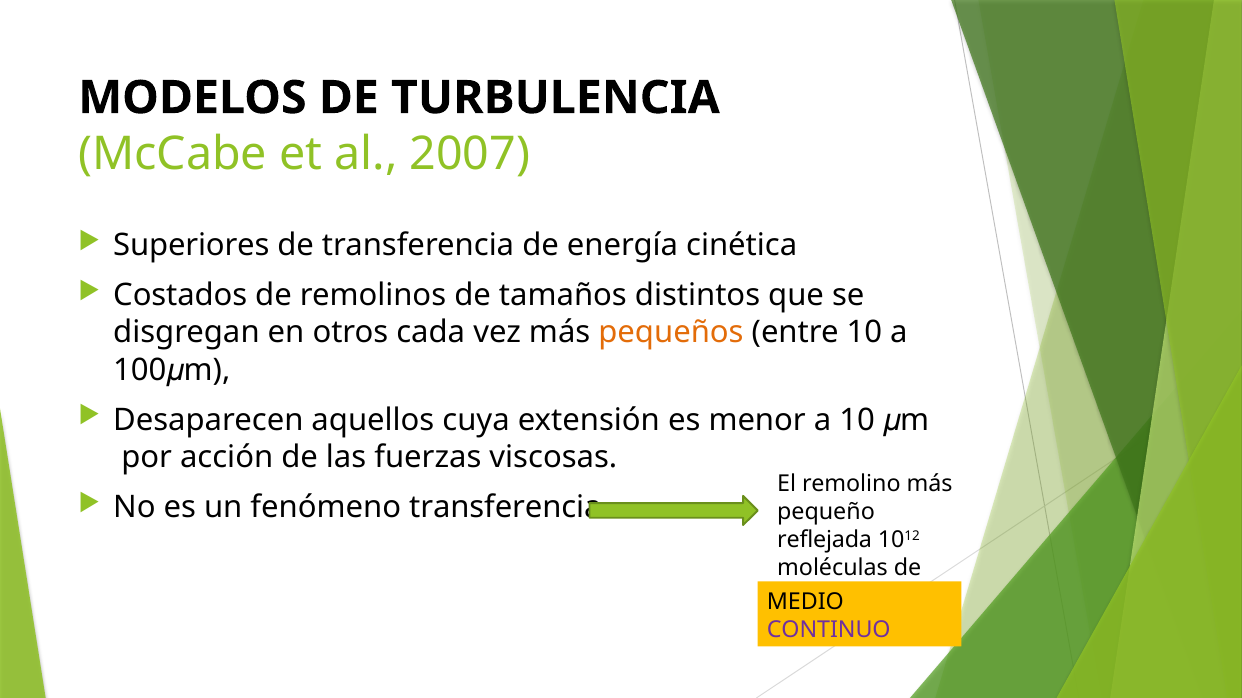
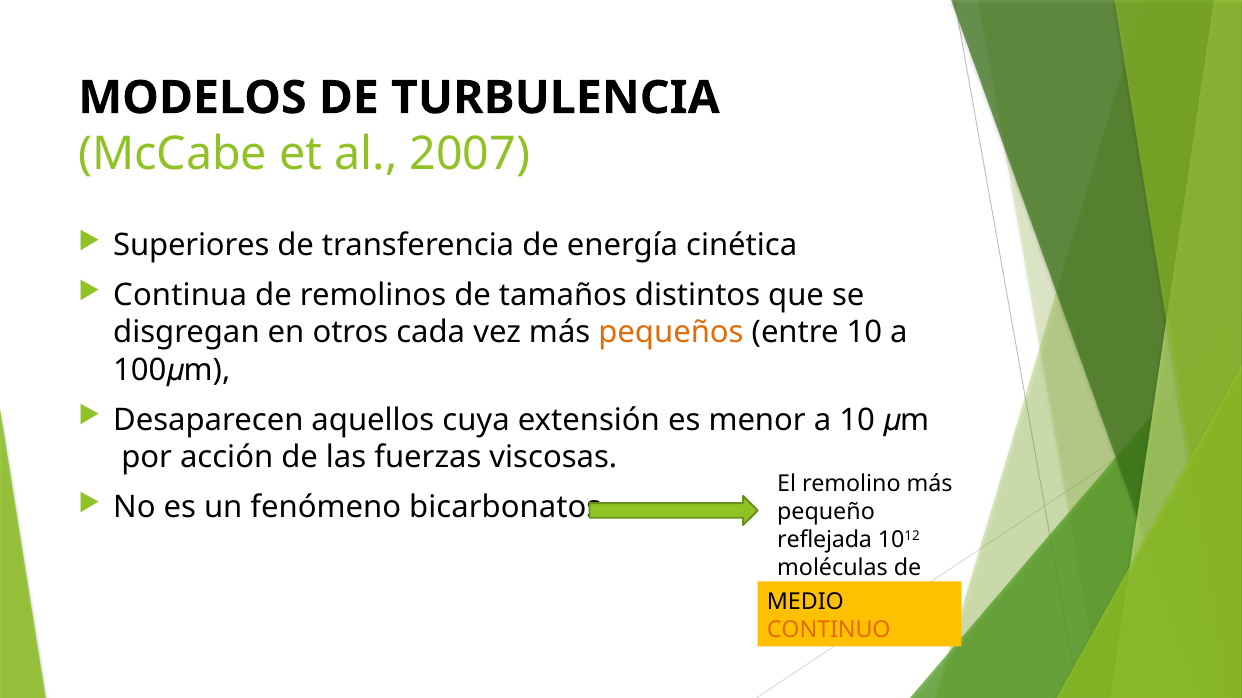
Costados: Costados -> Continua (180, 296)
fenómeno transferencia: transferencia -> bicarbonatos (505, 508)
CONTINUO colour: purple -> orange (829, 630)
